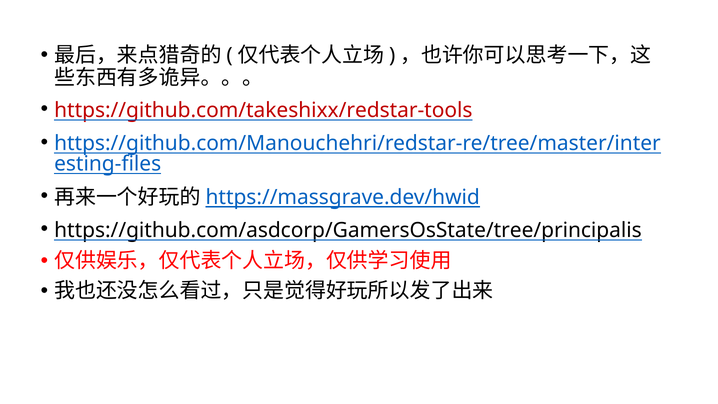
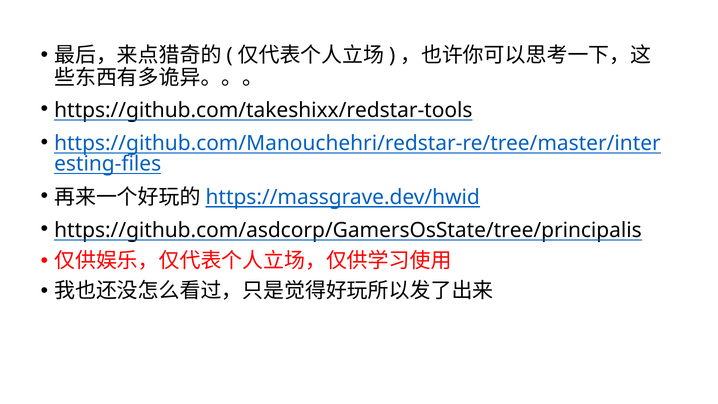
https://github.com/takeshixx/redstar-tools colour: red -> black (263, 110)
